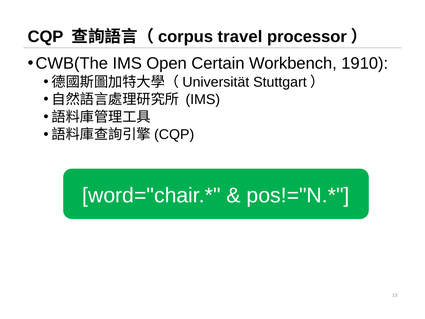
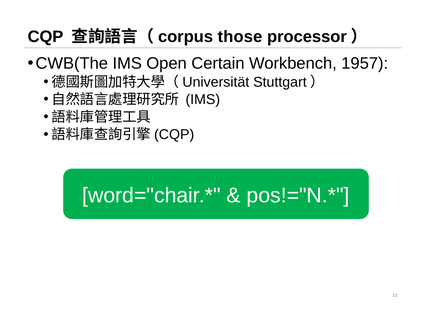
travel: travel -> those (240, 37)
1910: 1910 -> 1957 (365, 63)
